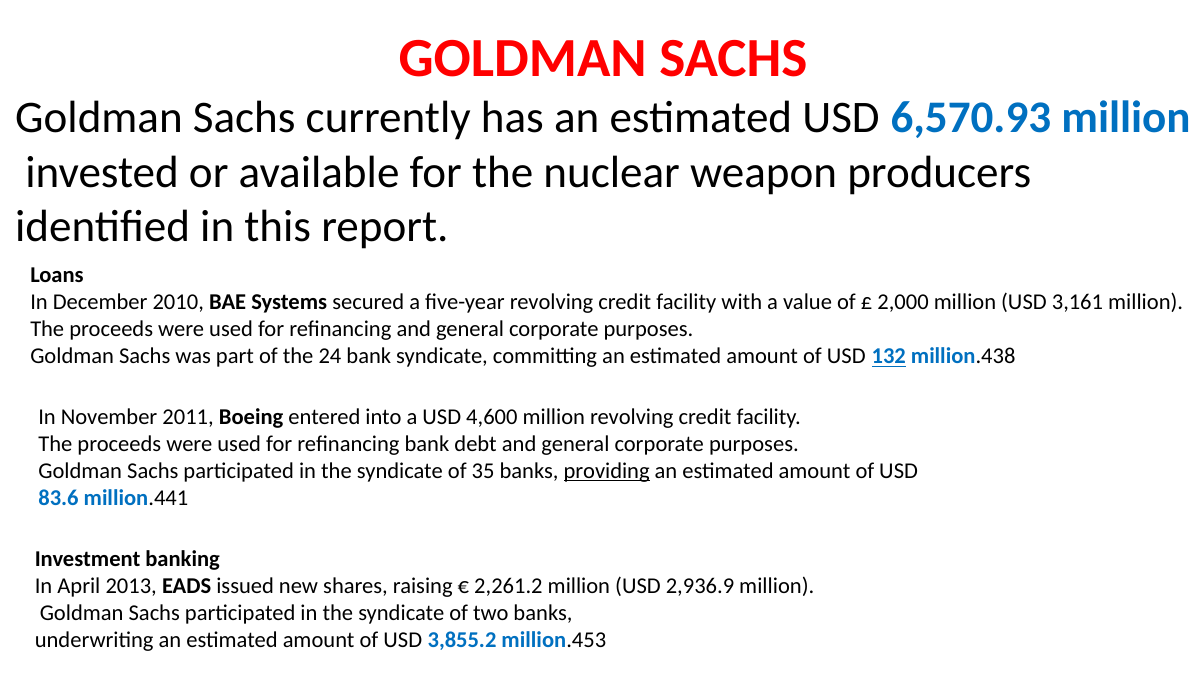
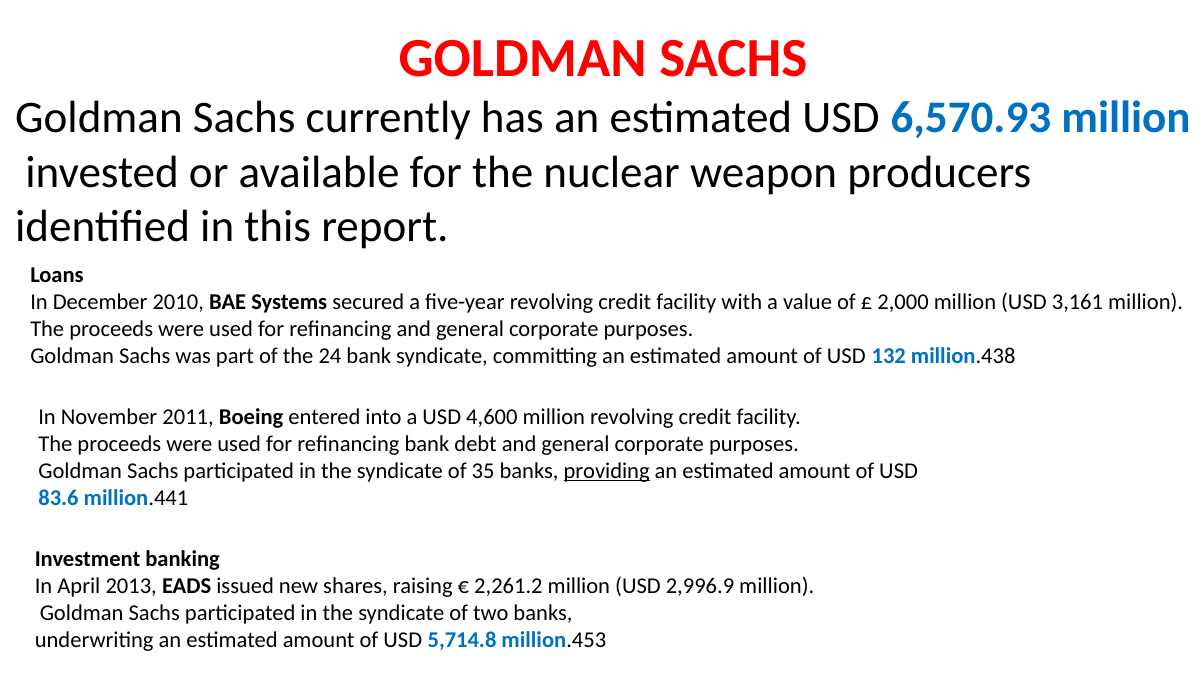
132 underline: present -> none (889, 356)
2,936.9: 2,936.9 -> 2,996.9 (700, 585)
3,855.2: 3,855.2 -> 5,714.8 (462, 640)
